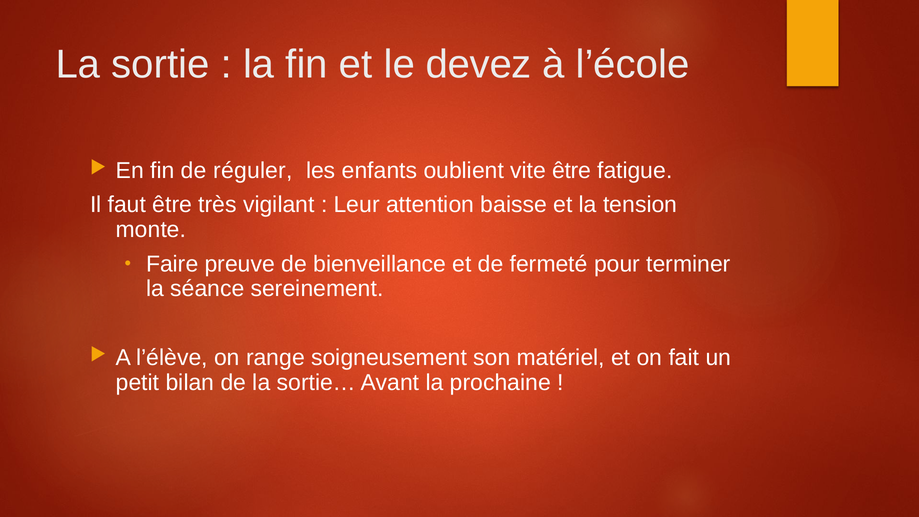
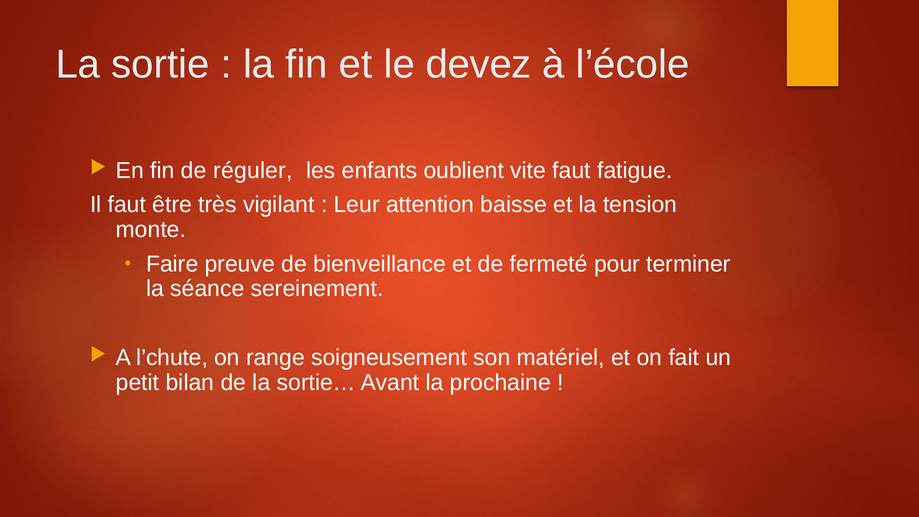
vite être: être -> faut (572, 170)
l’élève: l’élève -> l’chute (172, 358)
